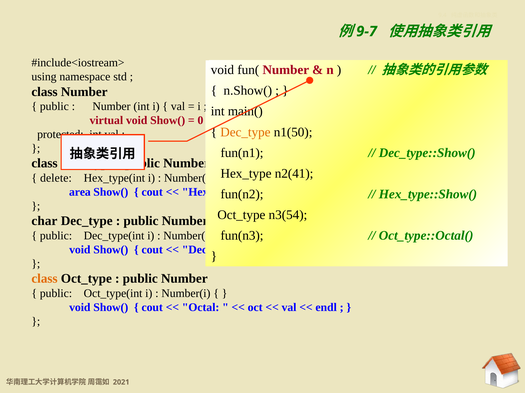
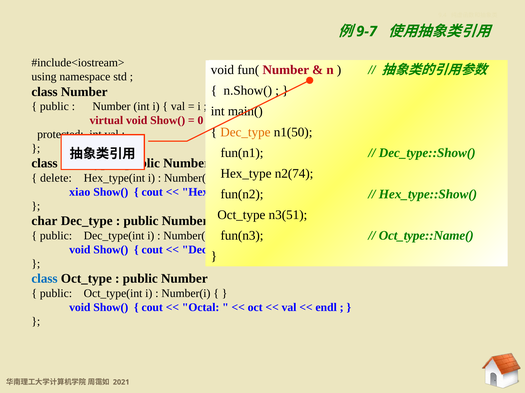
n2(41: n2(41 -> n2(74 (294, 174)
area: area -> xiao (80, 192)
n3(54: n3(54 -> n3(51 (288, 215)
Oct_type::Octal(: Oct_type::Octal( -> Oct_type::Name( (426, 236)
class colour: orange -> blue (45, 279)
